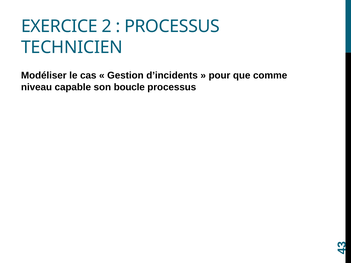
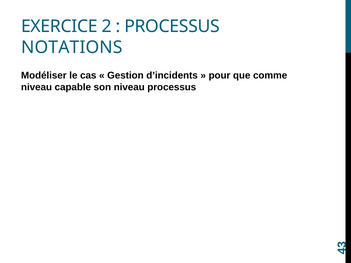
TECHNICIEN: TECHNICIEN -> NOTATIONS (72, 47)
son boucle: boucle -> niveau (129, 87)
